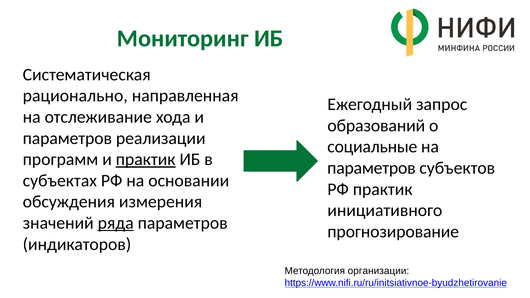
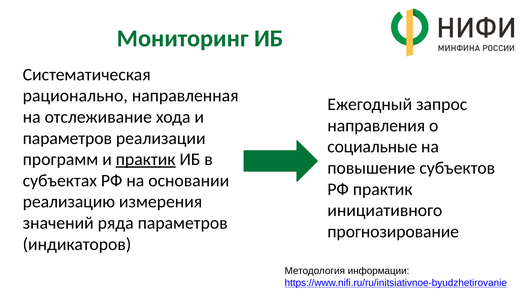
образований: образований -> направления (376, 126)
параметров: параметров -> повышение (371, 168)
обсуждения: обсуждения -> реализацию (69, 202)
ряда underline: present -> none (116, 223)
организации: организации -> информации (379, 271)
